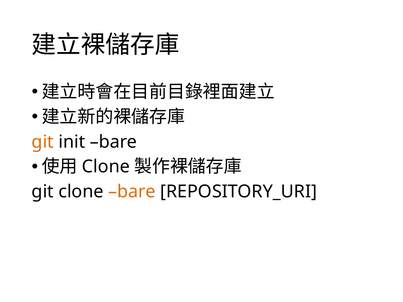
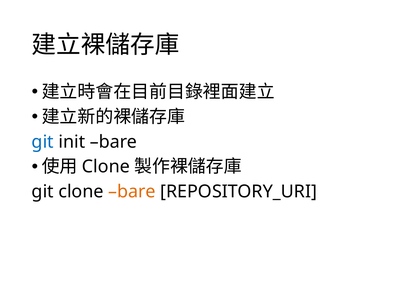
git colour: orange -> blue (43, 142)
